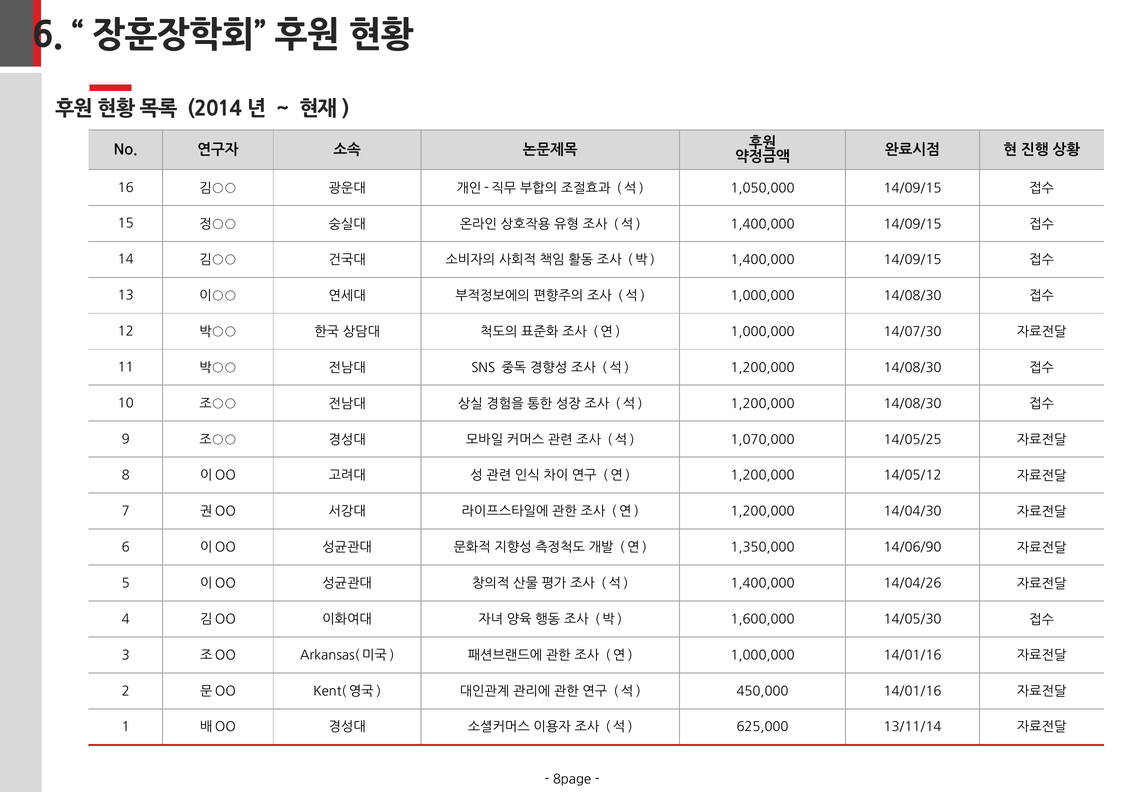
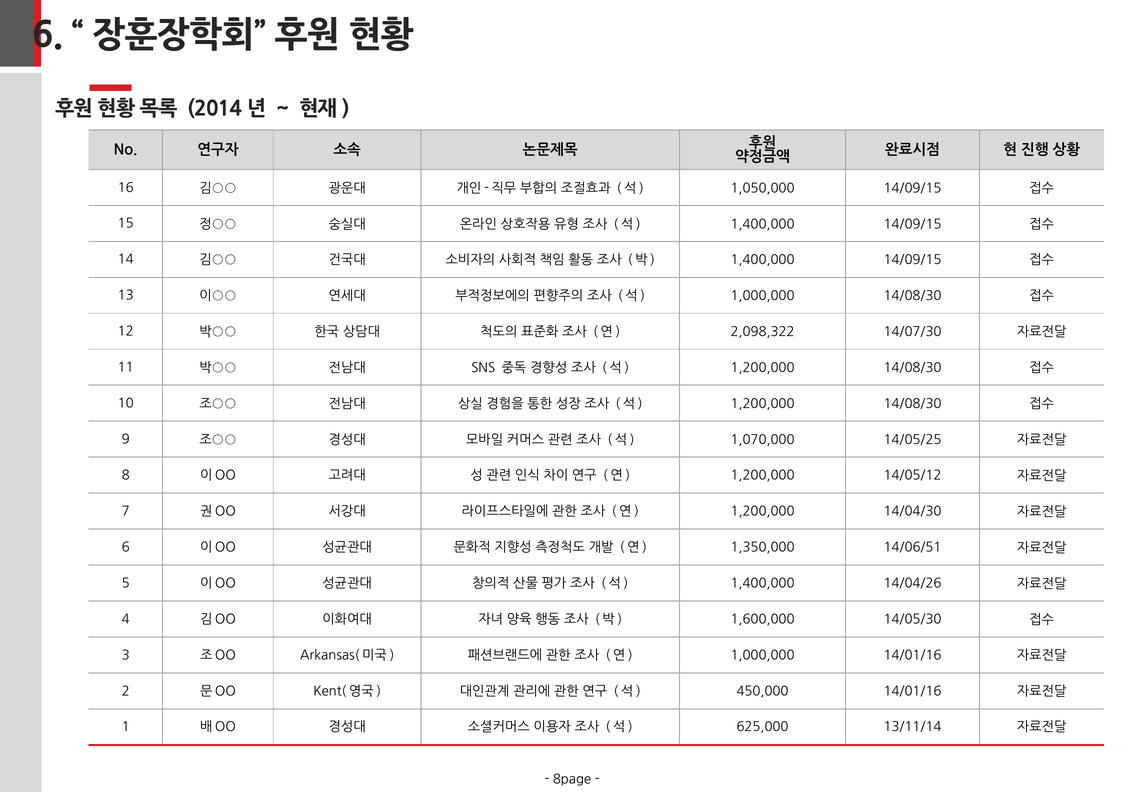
1,000,000: 1,000,000 -> 2,098,322 (763, 332)
14/06/90: 14/06/90 -> 14/06/51 (913, 547)
